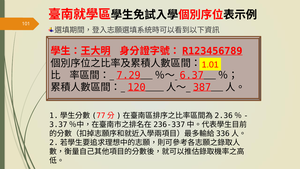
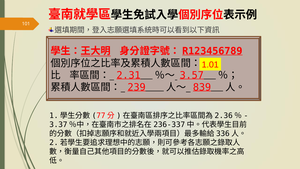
7.29: 7.29 -> 2.31 (129, 75)
6.37: 6.37 -> 3.57 (192, 75)
120: 120 -> 239 (137, 87)
387: 387 -> 839 (202, 87)
